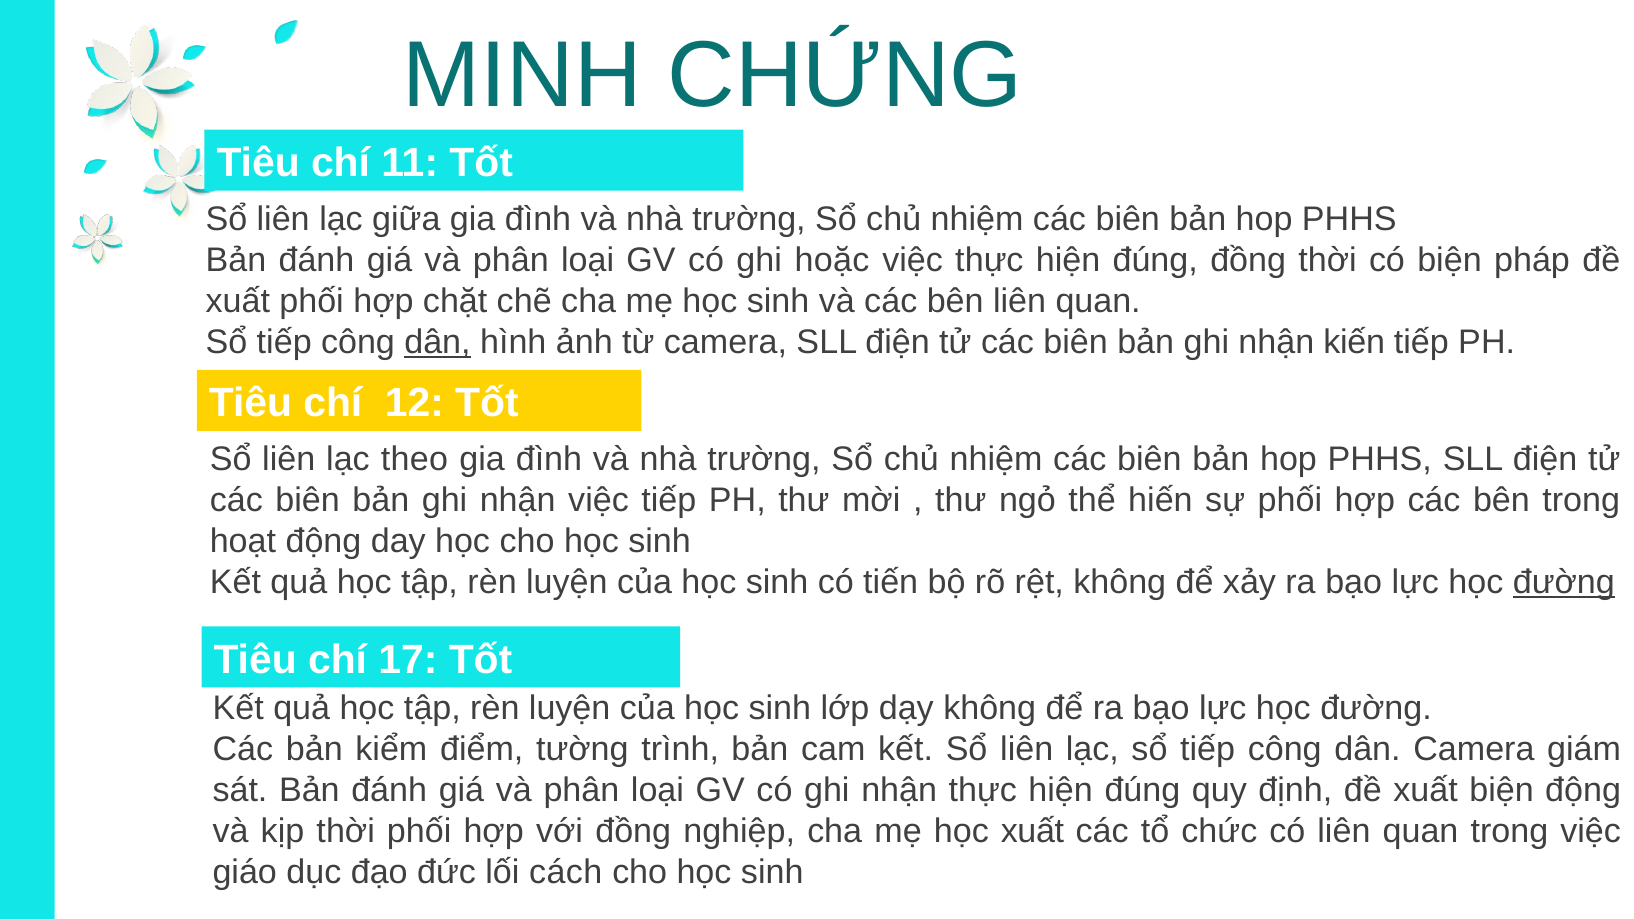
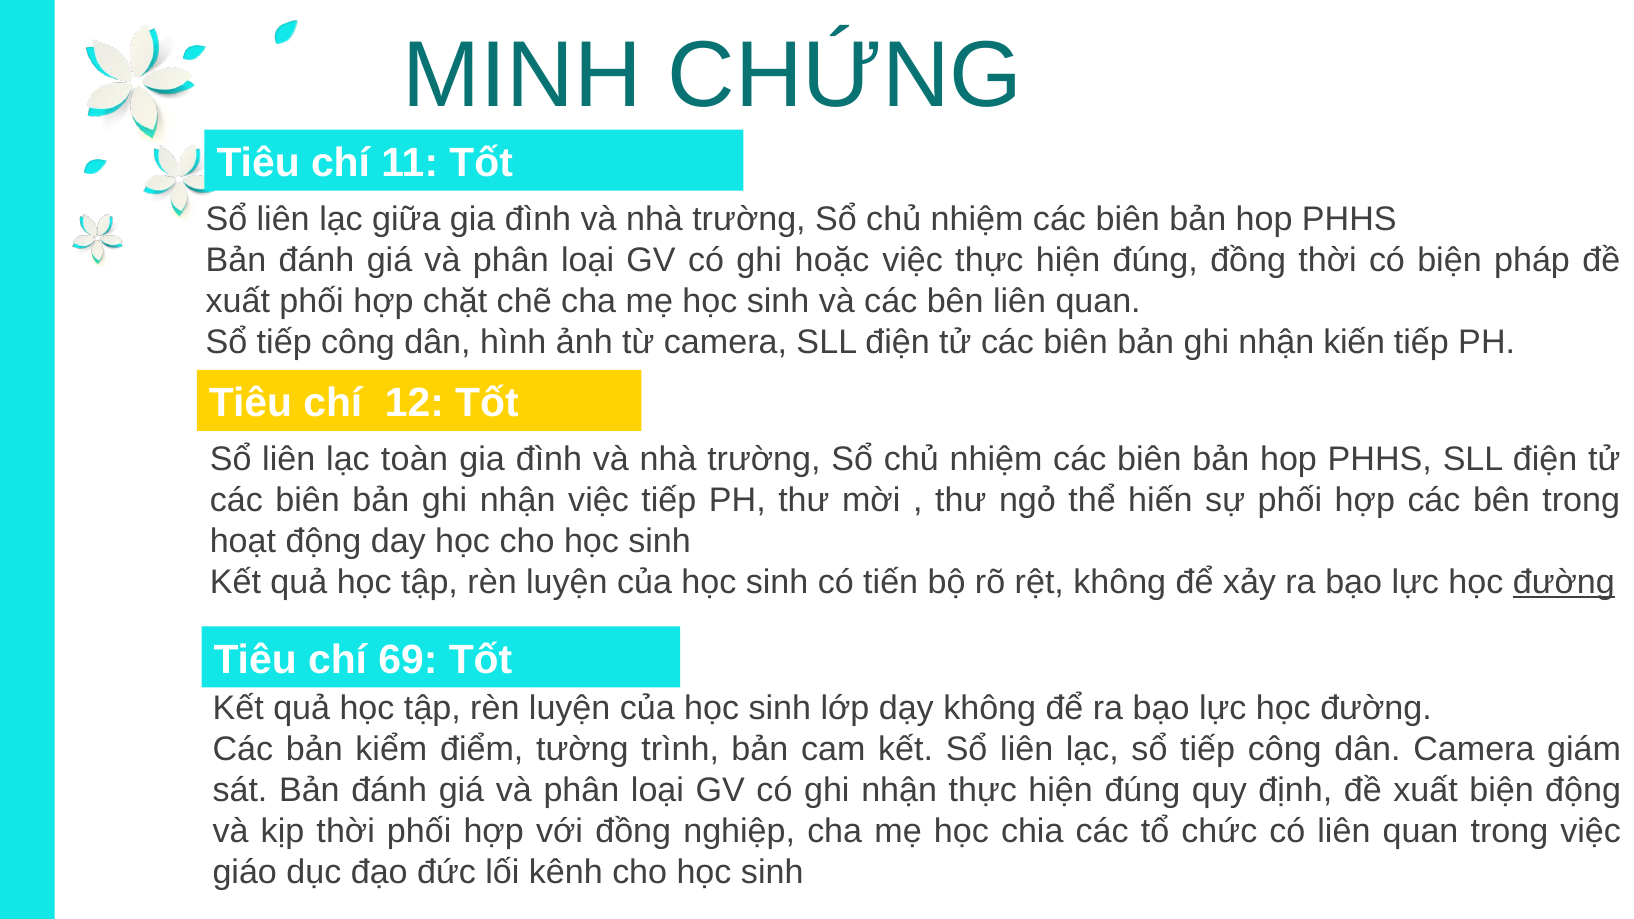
dân underline: present -> none (437, 342)
theo: theo -> toàn (414, 460)
17: 17 -> 69 (408, 660)
học xuất: xuất -> chia (1032, 831)
cách: cách -> kênh (566, 872)
